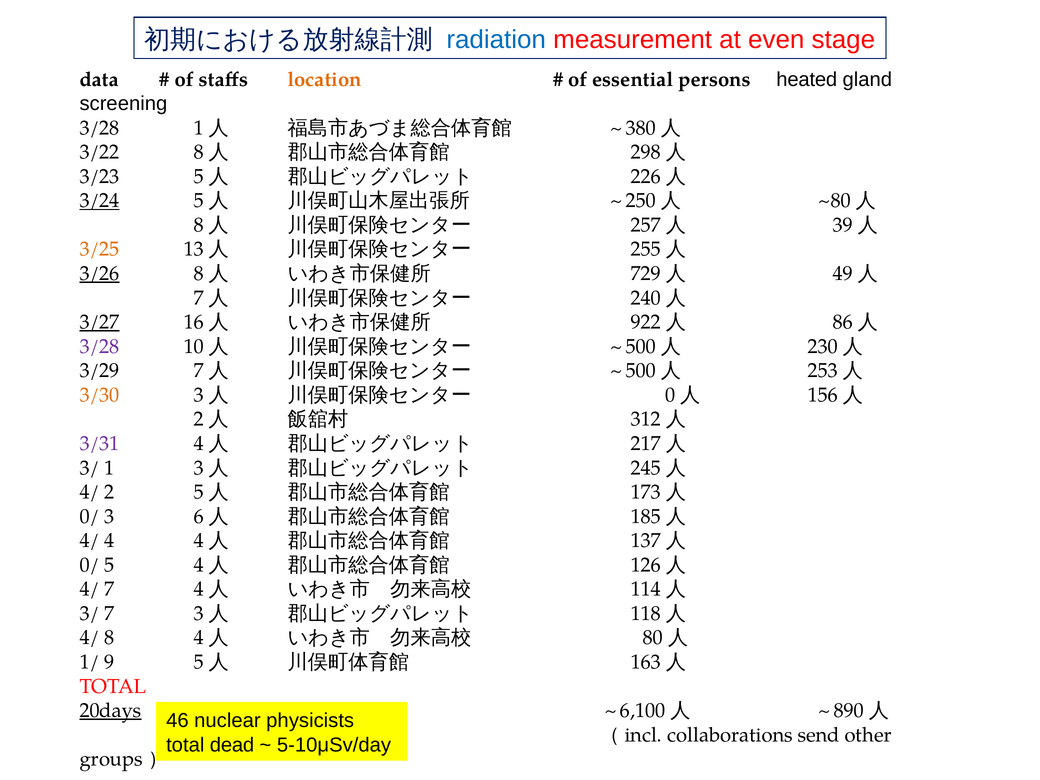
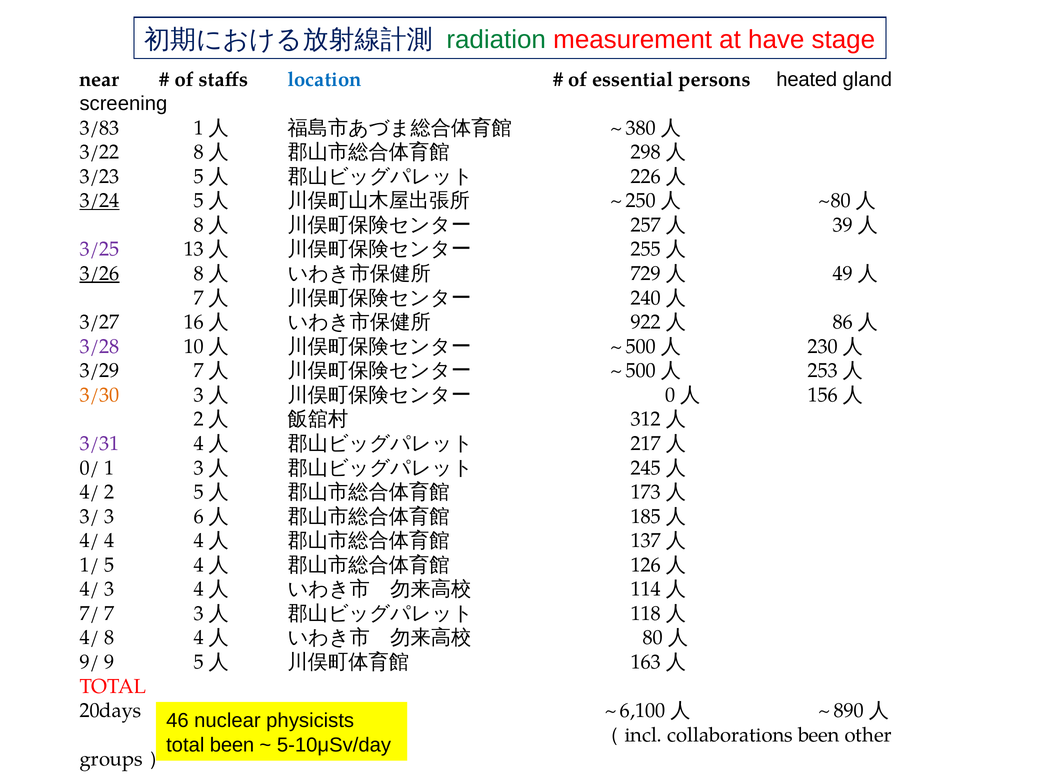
radiation colour: blue -> green (496, 40)
even: even -> have (776, 40)
data: data -> near (99, 79)
location colour: orange -> blue (325, 79)
3/28: 3/28 -> 3/83 (100, 128)
3/25 colour: orange -> purple (100, 249)
3/27 underline: present -> none (100, 322)
3/: 3/ -> 0/ (89, 468)
0/: 0/ -> 3/ (89, 516)
0/: 0/ -> 1/ (89, 565)
4/ 7: 7 -> 3 (110, 589)
3/: 3/ -> 7/ (89, 614)
1/: 1/ -> 9/ (89, 662)
20days underline: present -> none (110, 711)
collaborations send: send -> been (819, 735)
total dead: dead -> been (232, 745)
